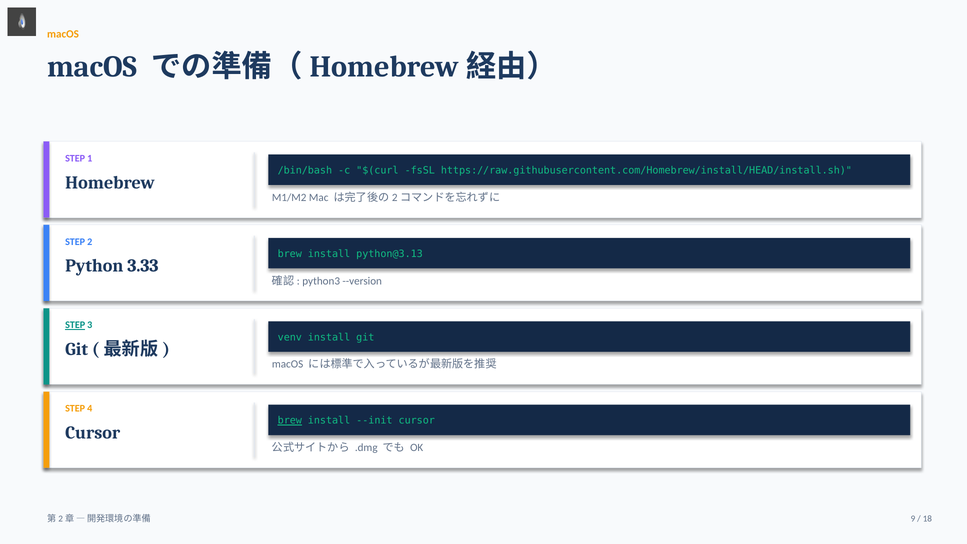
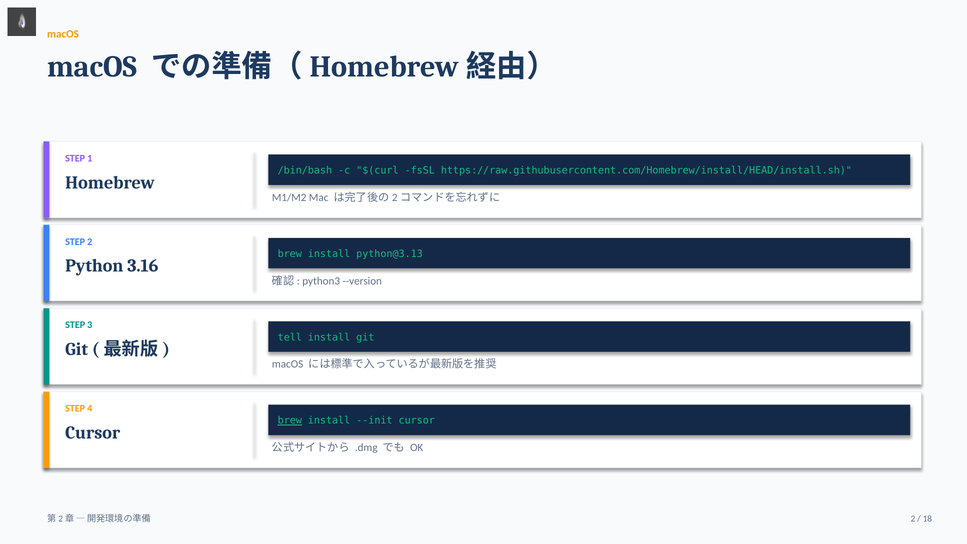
3.33: 3.33 -> 3.16 (143, 266)
STEP underline: present -> none (75, 325)
venv: venv -> tell (290, 337)
9: 9 -> 2 (913, 519)
